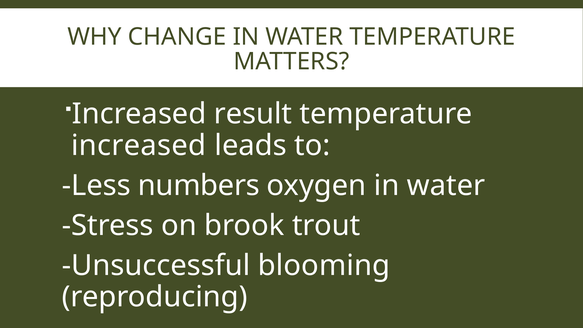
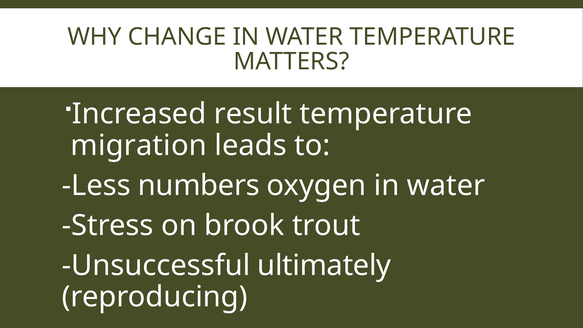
increased: increased -> migration (139, 145)
blooming: blooming -> ultimately (324, 265)
